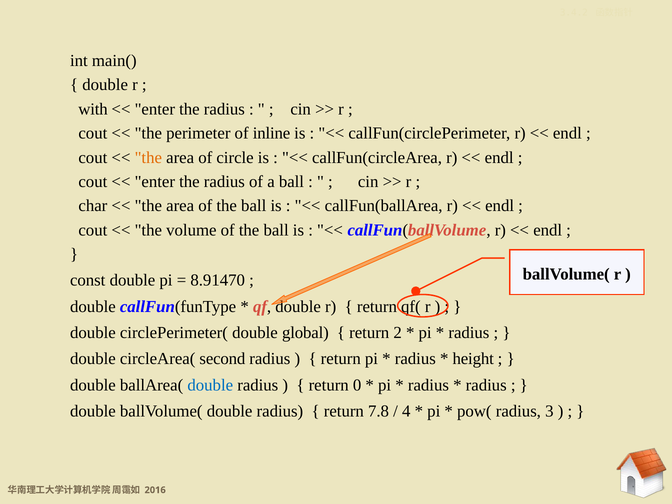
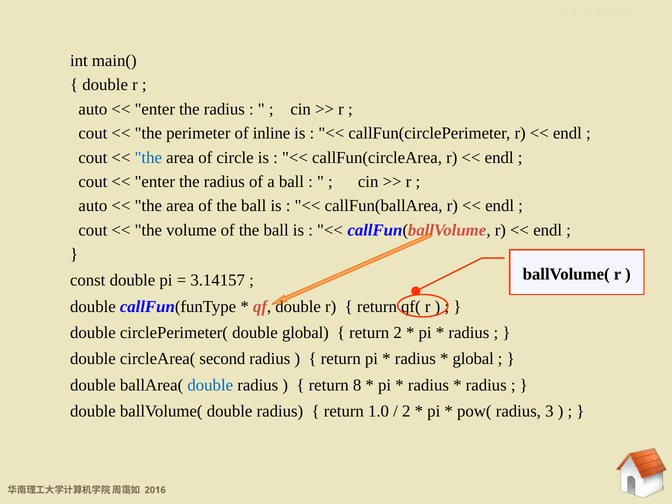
with: with -> auto (93, 109)
the colour: orange -> blue (148, 157)
char: char -> auto (93, 206)
8.91470: 8.91470 -> 3.14157 (218, 280)
height: height -> global (473, 359)
0: 0 -> 8 (357, 385)
7.8: 7.8 -> 1.0 (379, 411)
4: 4 -> 2 (406, 411)
